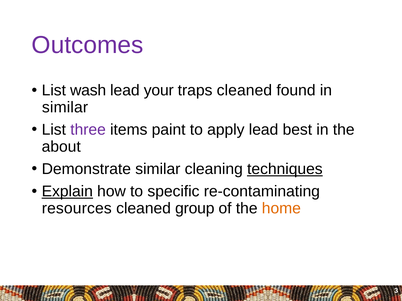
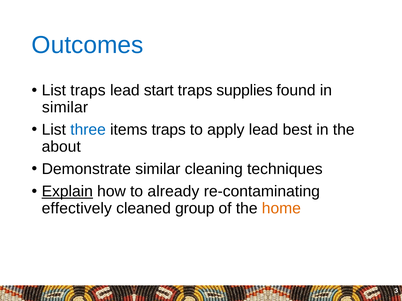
Outcomes colour: purple -> blue (88, 45)
List wash: wash -> traps (88, 91)
your: your -> start (159, 91)
traps cleaned: cleaned -> supplies (245, 91)
three colour: purple -> blue (88, 130)
items paint: paint -> traps (169, 130)
techniques underline: present -> none (285, 169)
specific: specific -> already (173, 192)
resources: resources -> effectively (77, 209)
